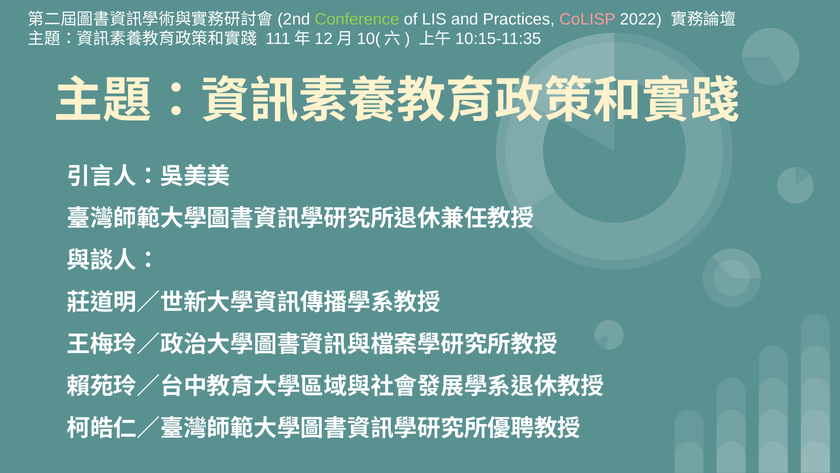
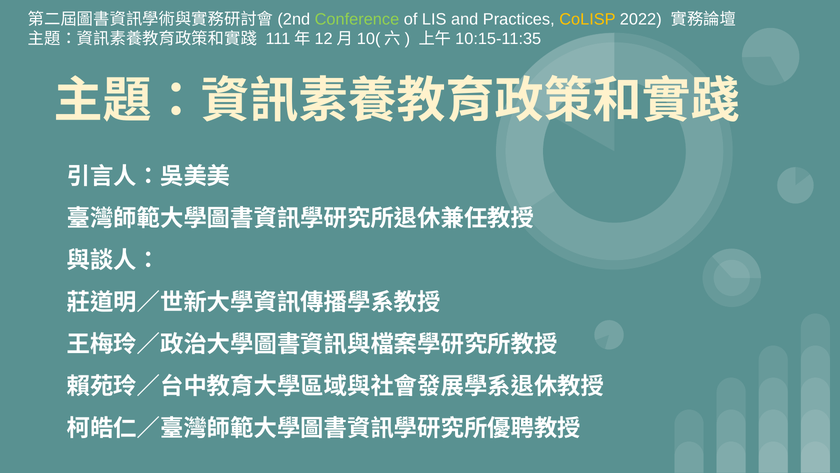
CoLISP colour: pink -> yellow (587, 19)
